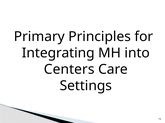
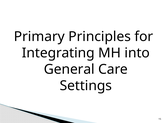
Centers: Centers -> General (69, 70)
